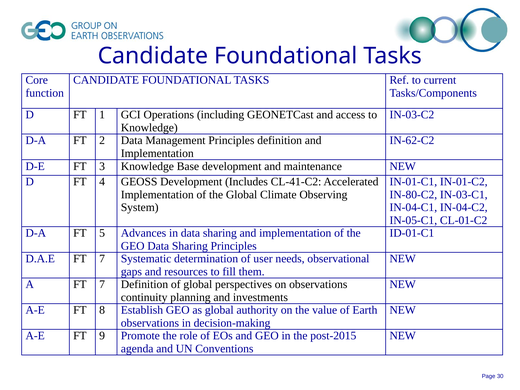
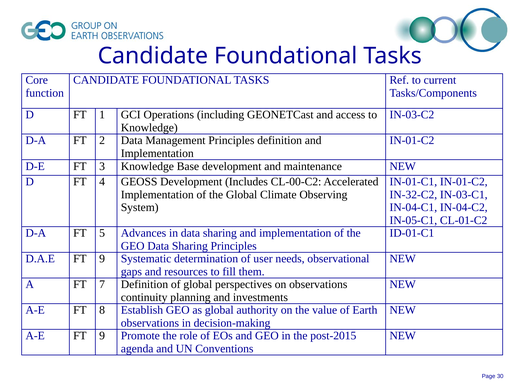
IN-62-C2: IN-62-C2 -> IN-01-C2 (412, 141)
CL-41-C2: CL-41-C2 -> CL-00-C2 (296, 182)
IN-80-C2: IN-80-C2 -> IN-32-C2 (413, 195)
D.A.E FT 7: 7 -> 9 (102, 259)
